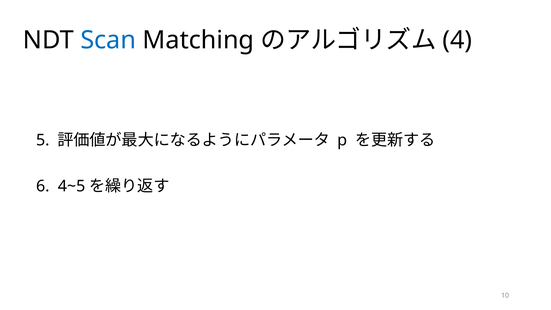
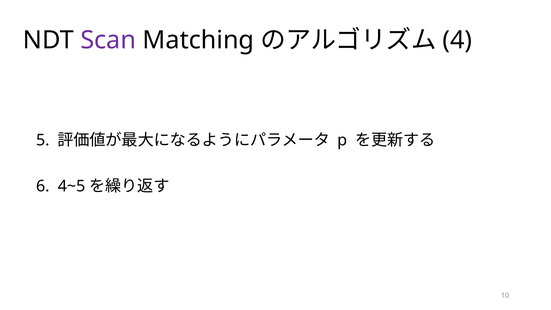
Scan colour: blue -> purple (108, 40)
